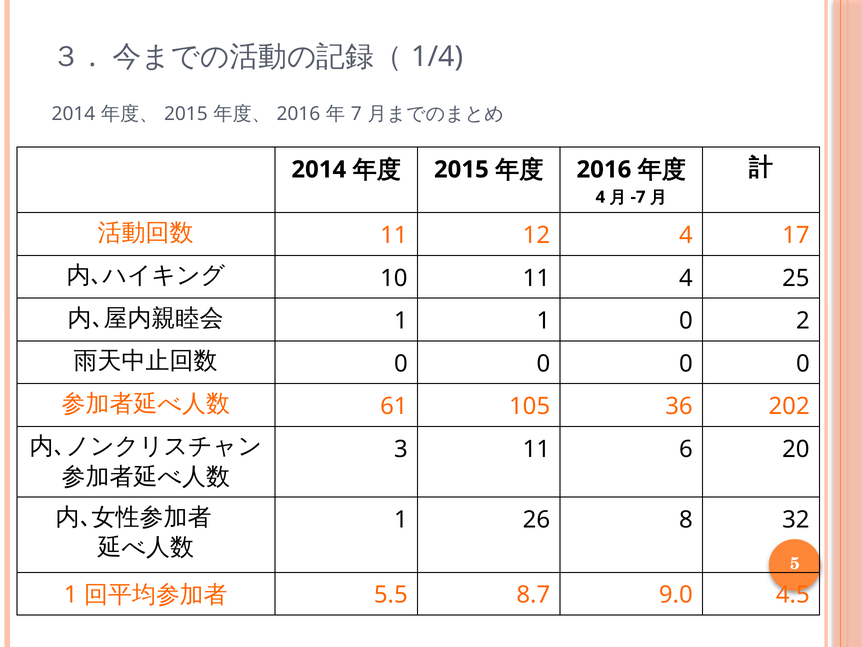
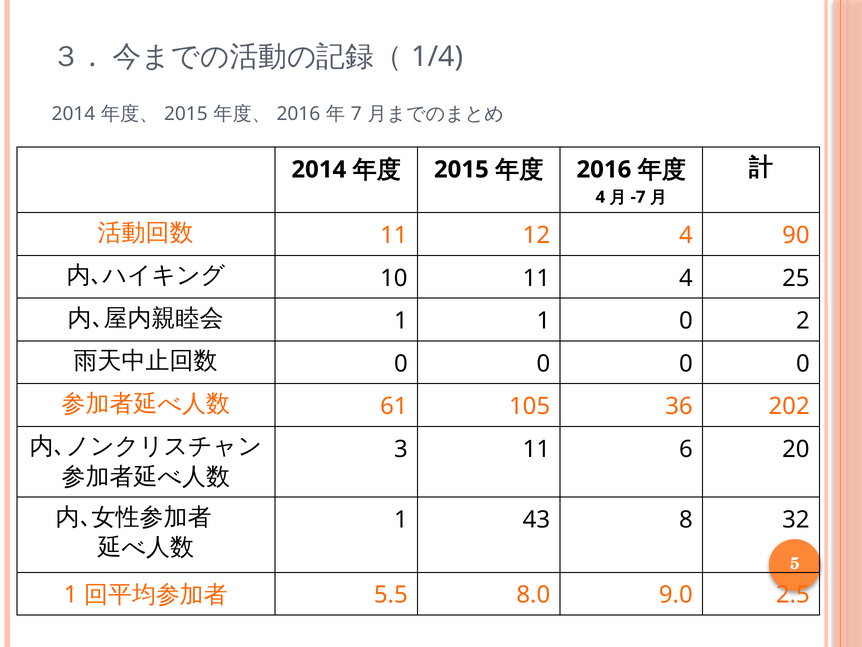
17: 17 -> 90 (796, 235)
26: 26 -> 43 (536, 519)
8.7: 8.7 -> 8.0 (533, 595)
4.5: 4.5 -> 2.5 (793, 595)
